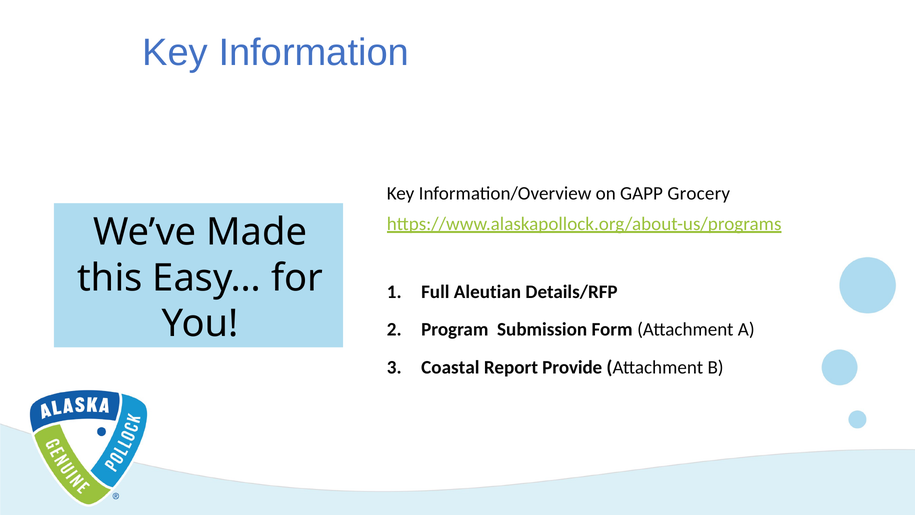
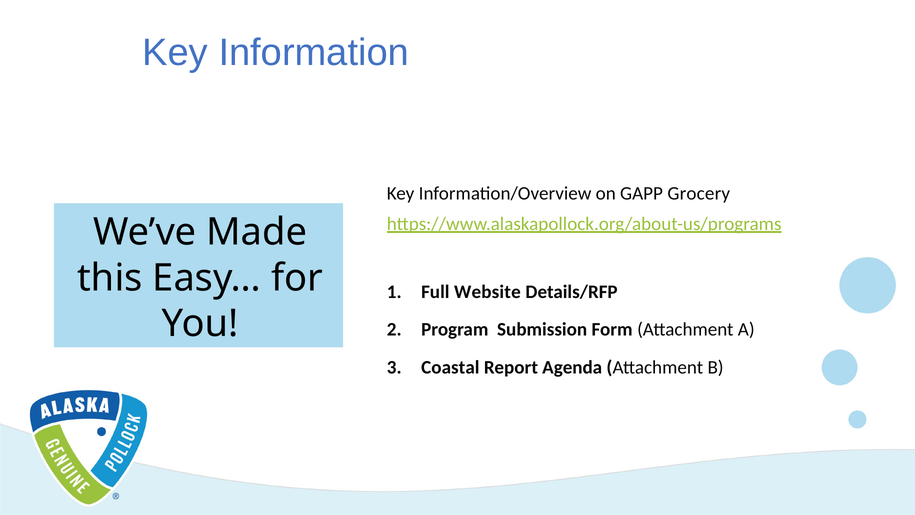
Aleutian: Aleutian -> Website (487, 292)
Provide: Provide -> Agenda (572, 367)
